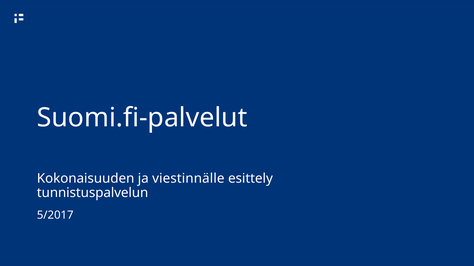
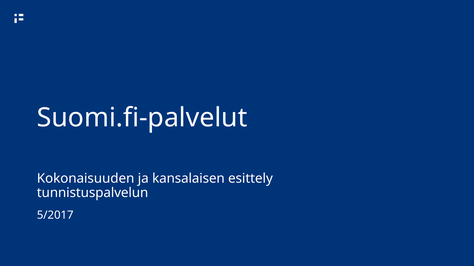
viestinnälle: viestinnälle -> kansalaisen (188, 179)
